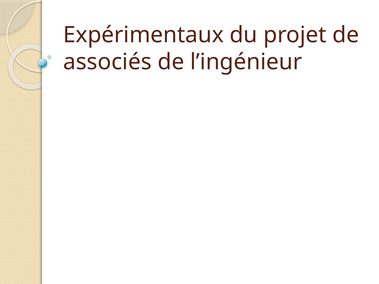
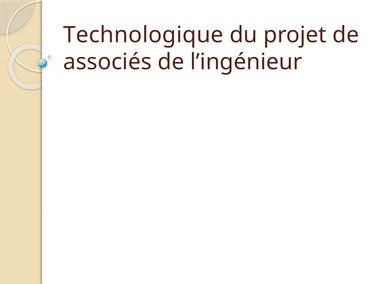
Expérimentaux: Expérimentaux -> Technologique (143, 35)
